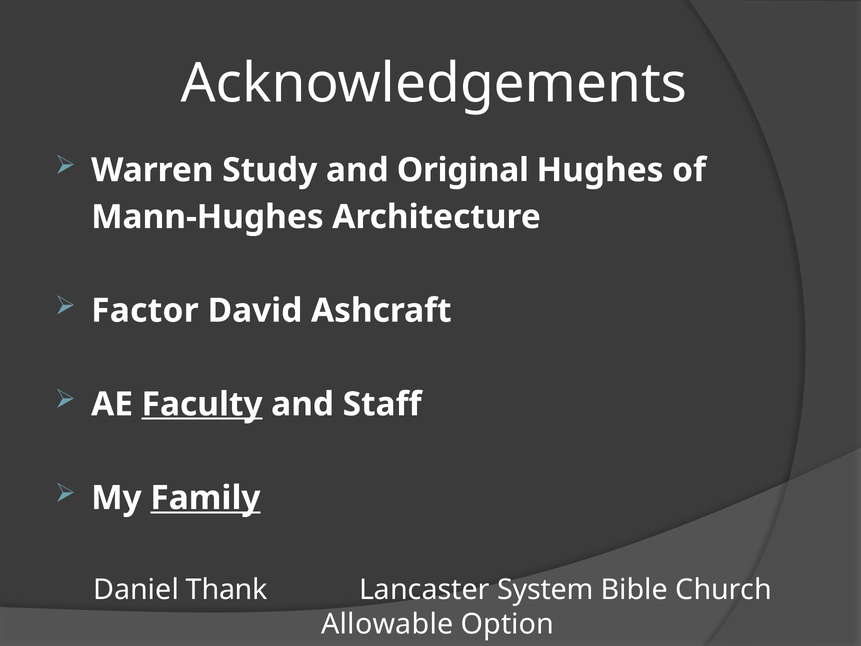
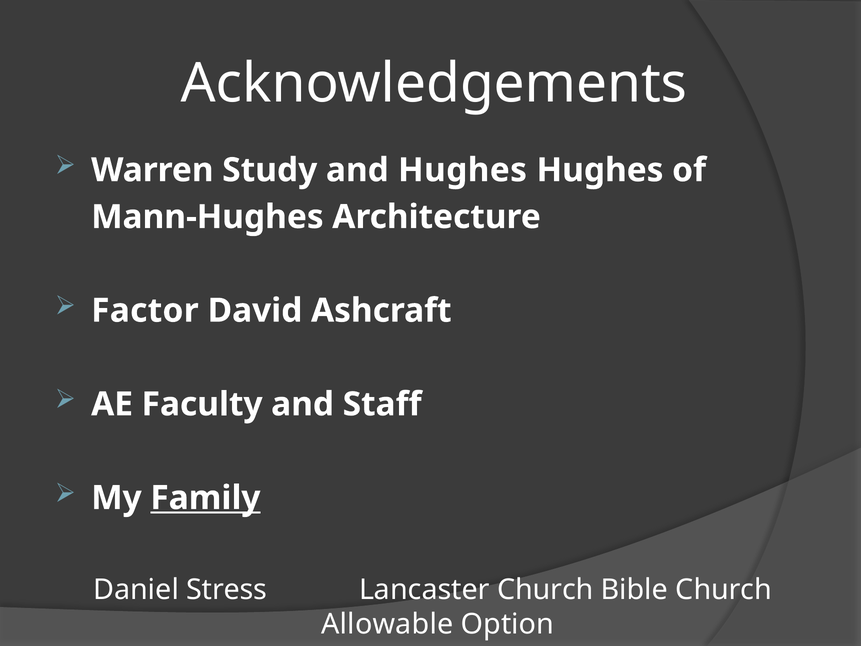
and Original: Original -> Hughes (463, 170)
Faculty underline: present -> none (202, 404)
Thank: Thank -> Stress (227, 589)
Lancaster System: System -> Church (545, 589)
